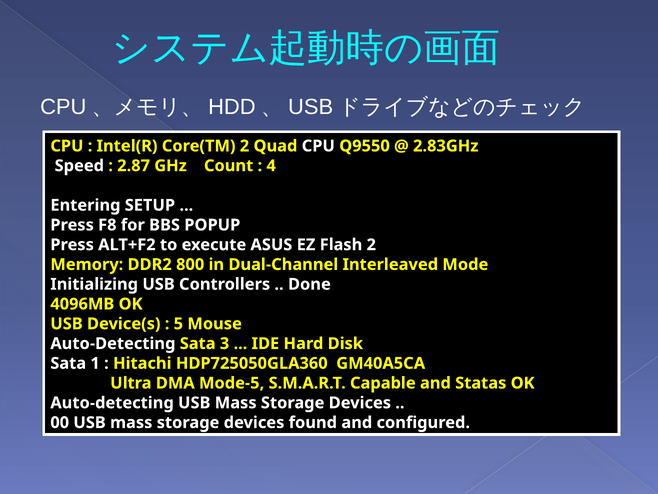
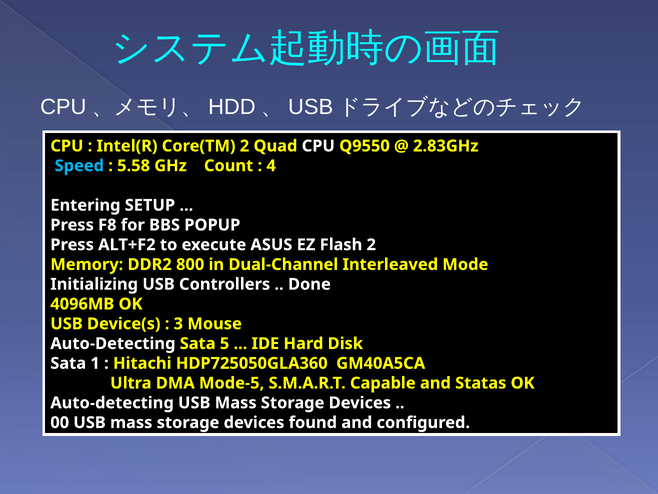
Speed colour: white -> light blue (79, 166)
2.87: 2.87 -> 5.58 (134, 166)
5: 5 -> 3 (178, 323)
3: 3 -> 5 (225, 343)
